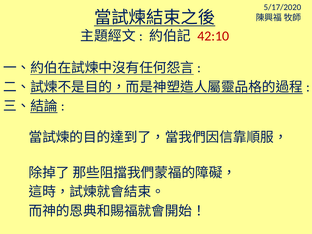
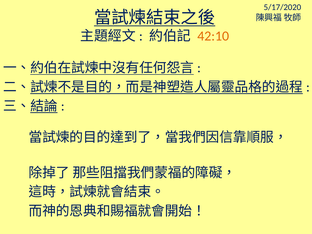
42:10 colour: red -> orange (213, 36)
